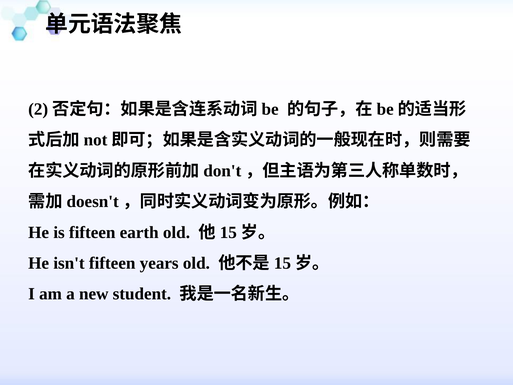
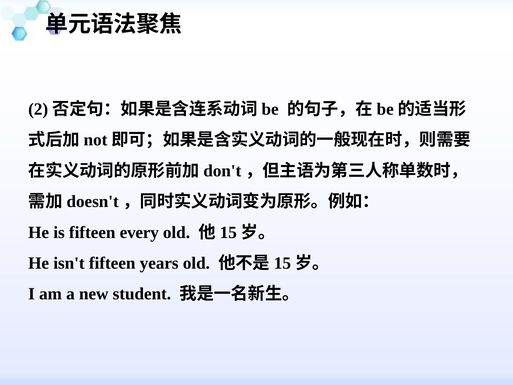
earth: earth -> every (139, 232)
